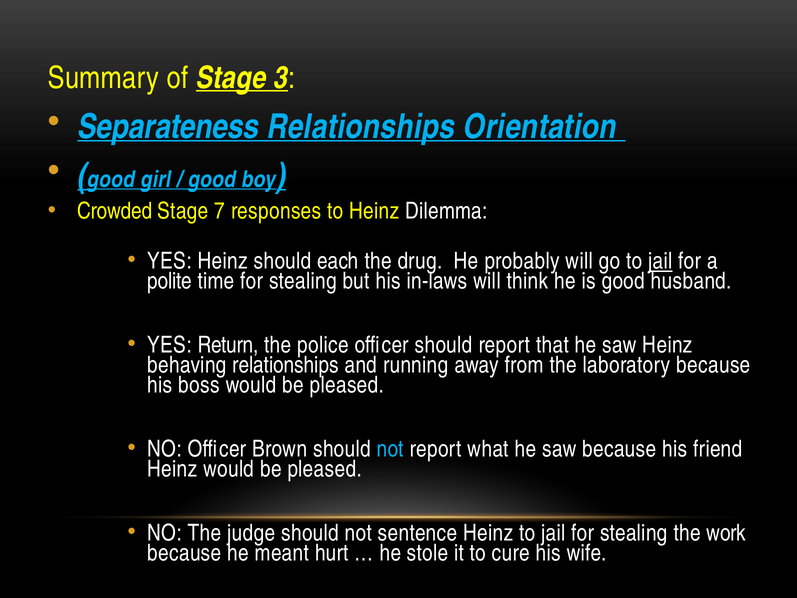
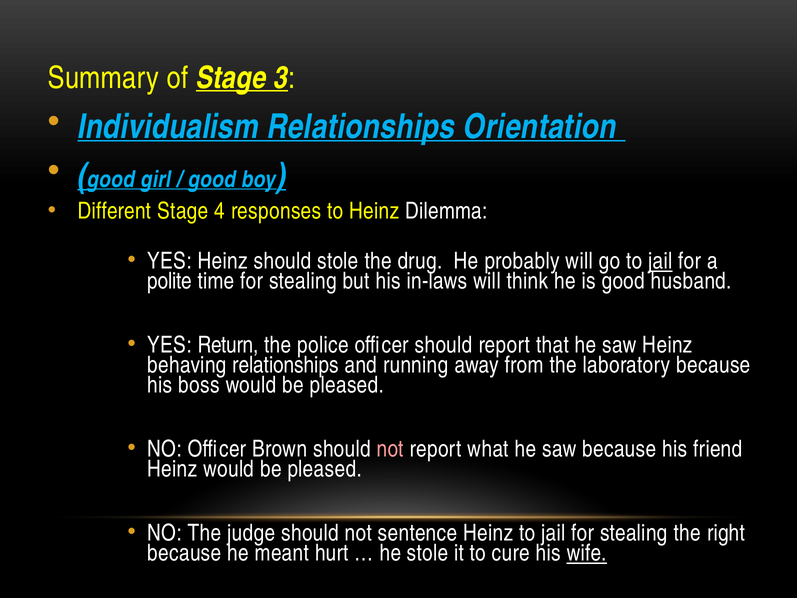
Separateness: Separateness -> Individualism (168, 127)
Crowded: Crowded -> Different (114, 211)
7: 7 -> 4 (220, 211)
should each: each -> stole (338, 261)
not colour: light blue -> pink (390, 449)
work: work -> right (726, 533)
wife underline: none -> present (587, 553)
